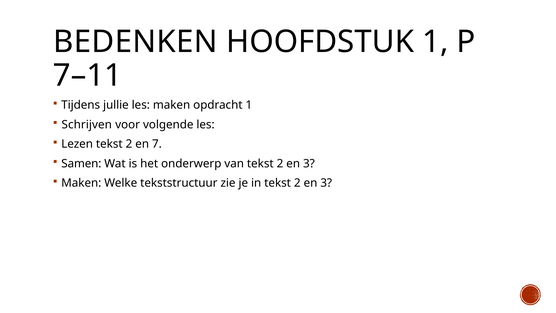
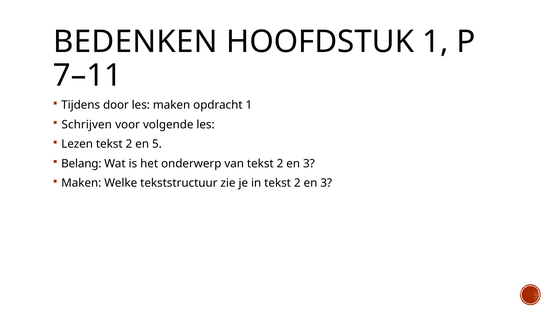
jullie: jullie -> door (116, 105)
7: 7 -> 5 (157, 144)
Samen: Samen -> Belang (81, 163)
